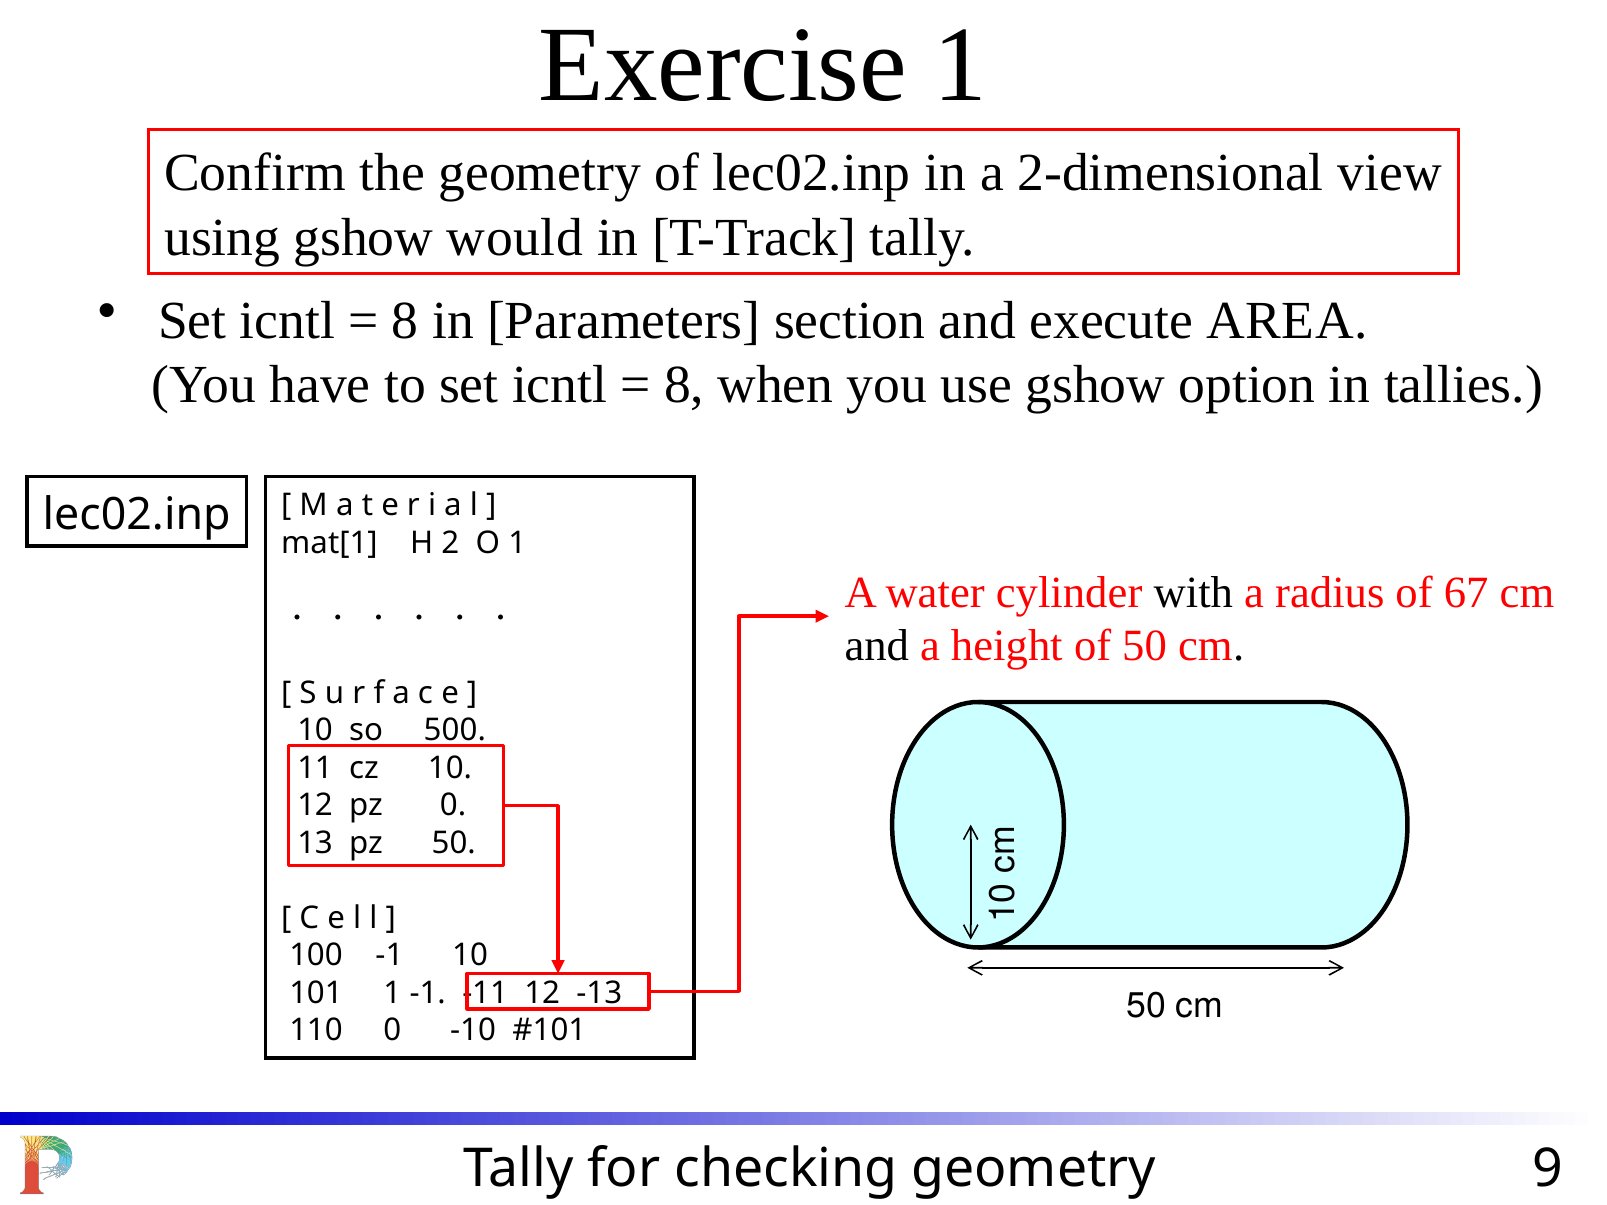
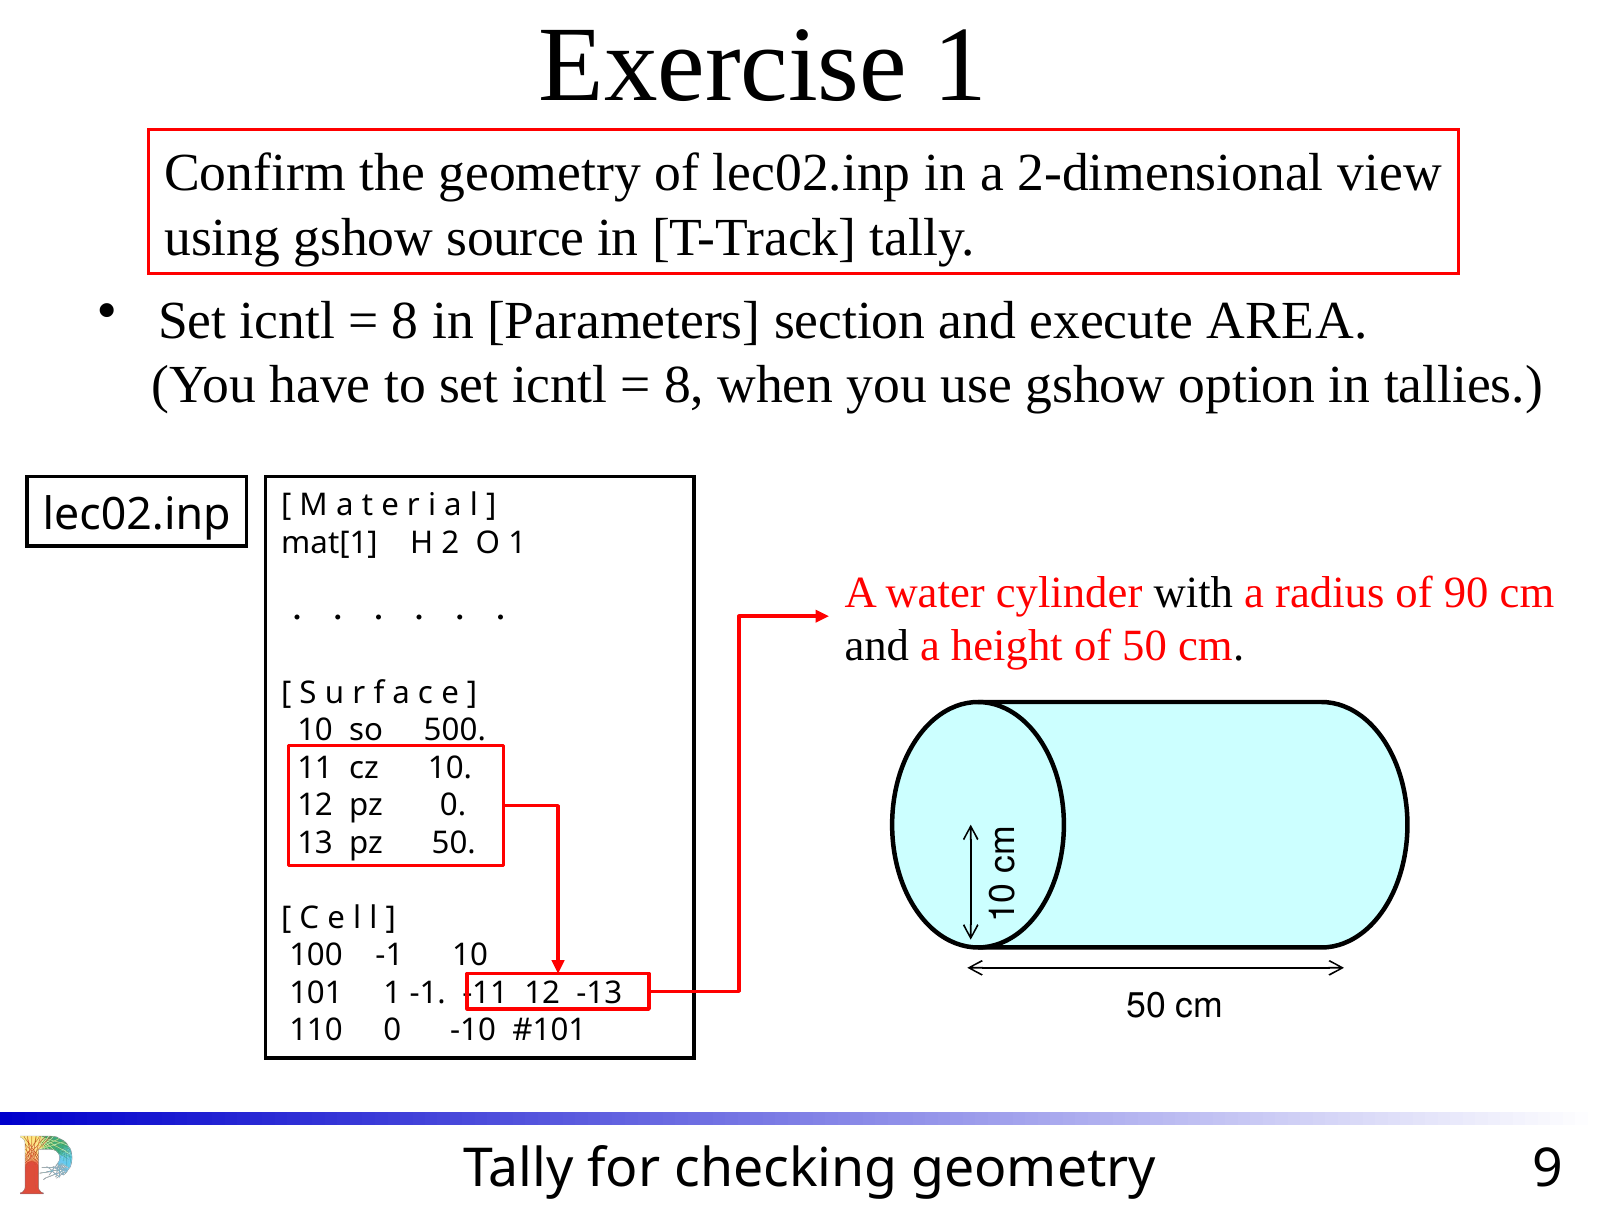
would: would -> source (515, 237)
67: 67 -> 90 (1466, 593)
